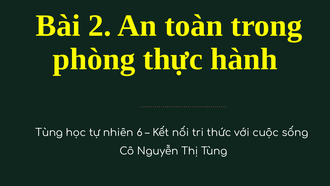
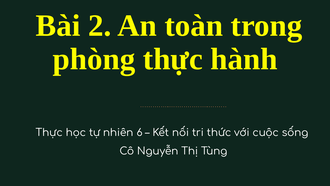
Tùng: Tùng -> Thực (49, 132)
